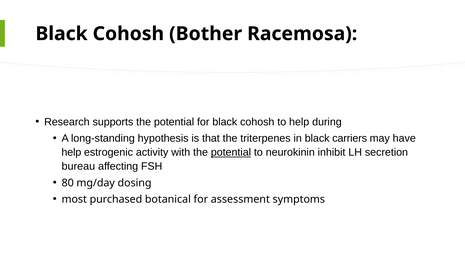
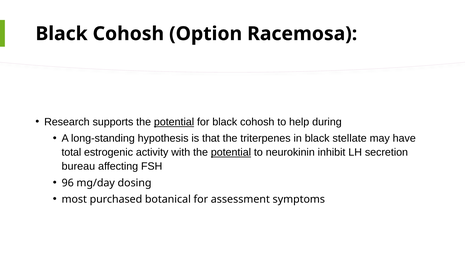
Bother: Bother -> Option (206, 34)
potential underline: none -> present (174, 122)
carriers: carriers -> stellate (350, 139)
help: help -> total (71, 153)
80: 80 -> 96 (68, 183)
